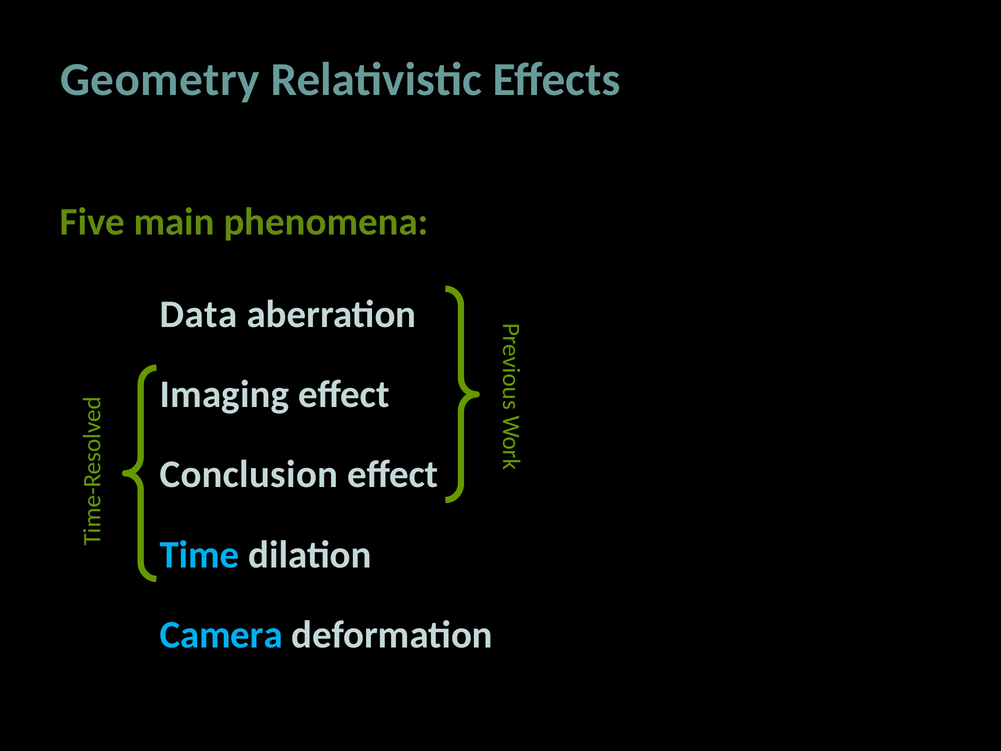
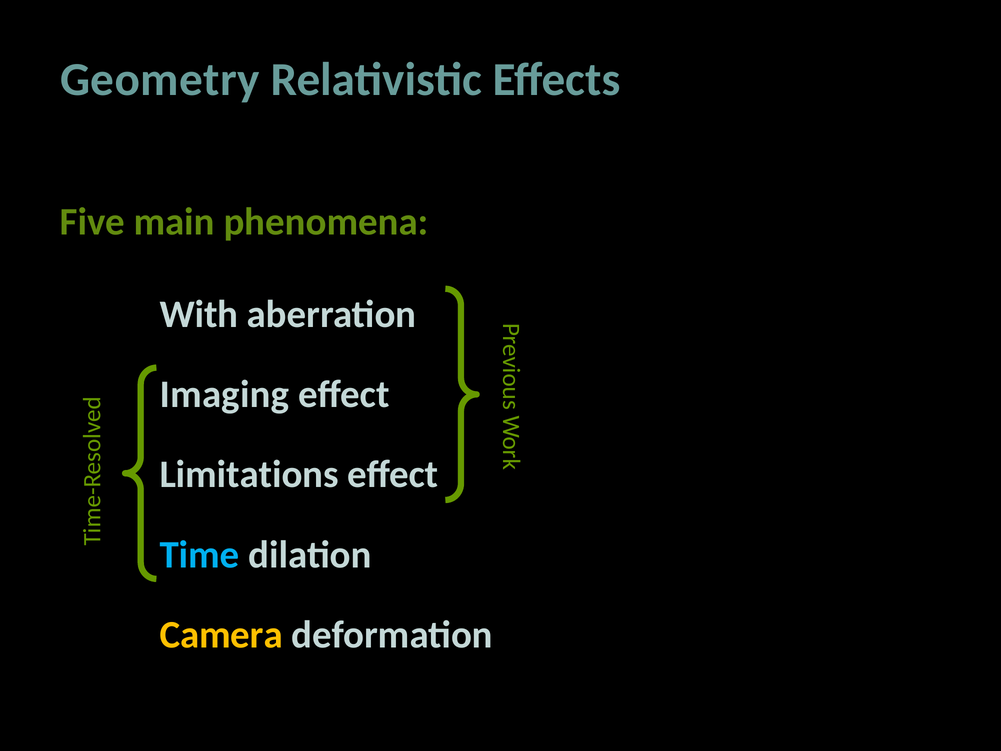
Data: Data -> With (199, 314)
Conclusion: Conclusion -> Limitations (249, 474)
Camera colour: light blue -> yellow (221, 635)
